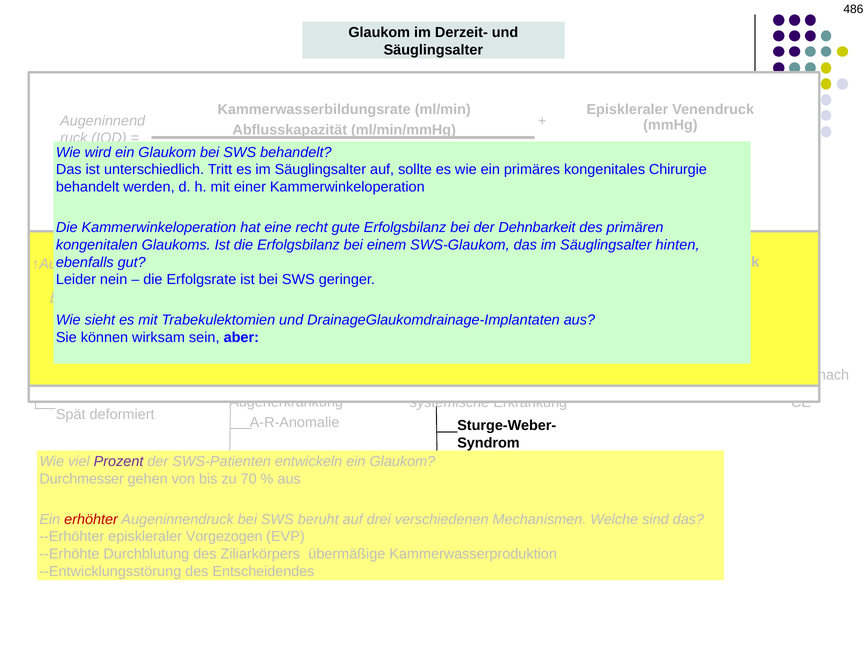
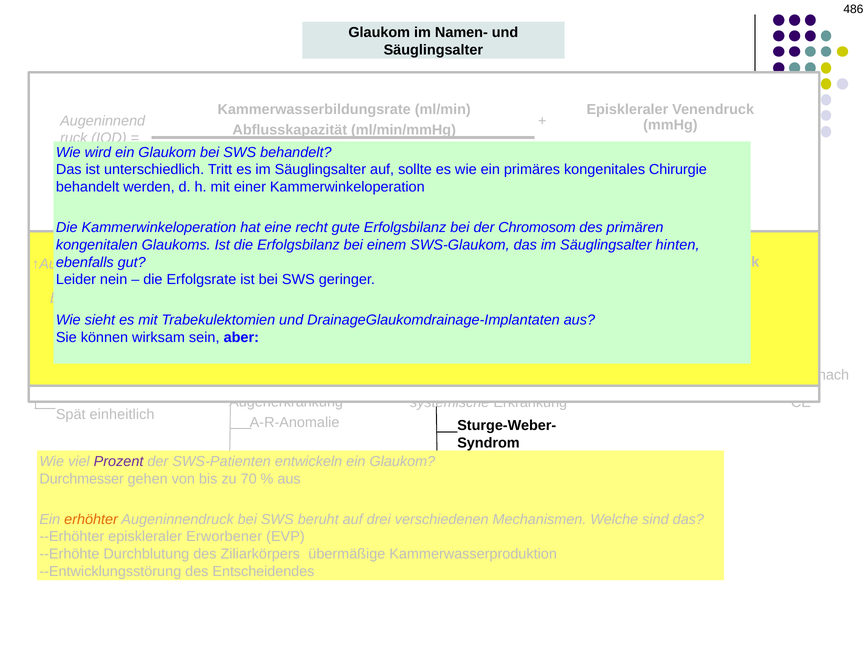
Derzeit-: Derzeit- -> Namen- (461, 33)
Dehnbarkeit: Dehnbarkeit -> Chromosom (537, 227)
deformiert: deformiert -> einheitlich (122, 414)
erhöhter colour: red -> orange (91, 519)
Vorgezogen: Vorgezogen -> Erworbener (224, 536)
